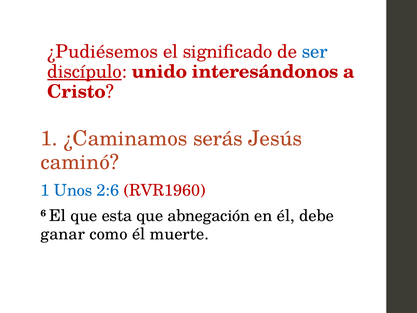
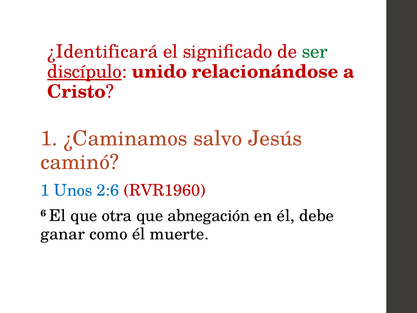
¿Pudiésemos: ¿Pudiésemos -> ¿Identificará (103, 52)
ser colour: blue -> green (315, 52)
interesándonos: interesándonos -> relacionándose (265, 72)
serás: serás -> salvo (218, 138)
esta: esta -> otra (117, 216)
